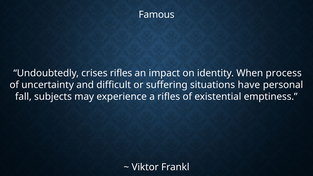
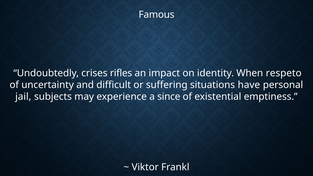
process: process -> respeto (284, 73)
fall: fall -> jail (23, 97)
a rifles: rifles -> since (169, 97)
